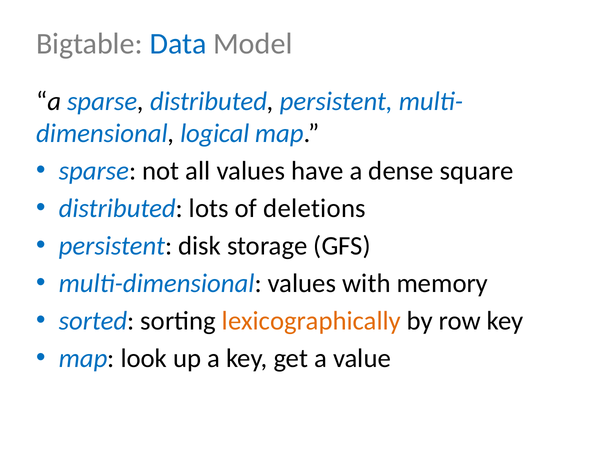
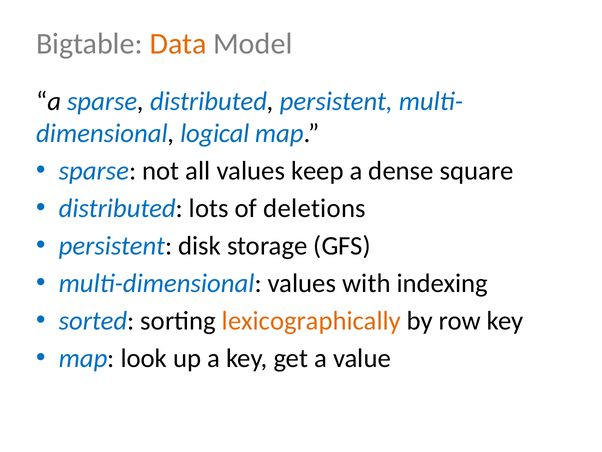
Data colour: blue -> orange (178, 44)
have: have -> keep (317, 171)
memory: memory -> indexing (442, 283)
